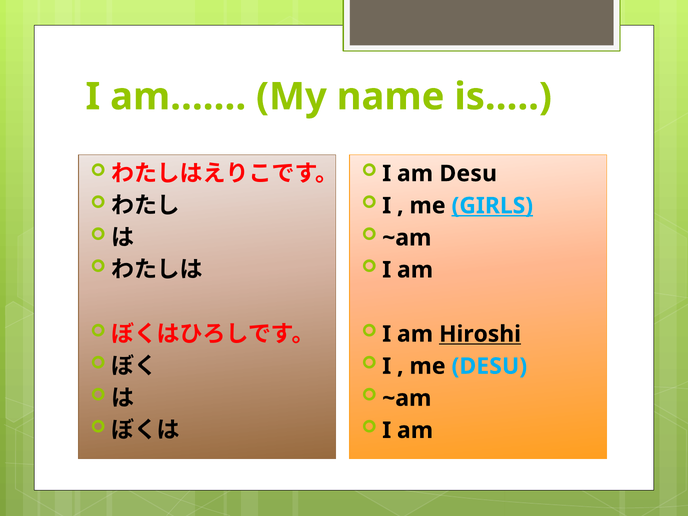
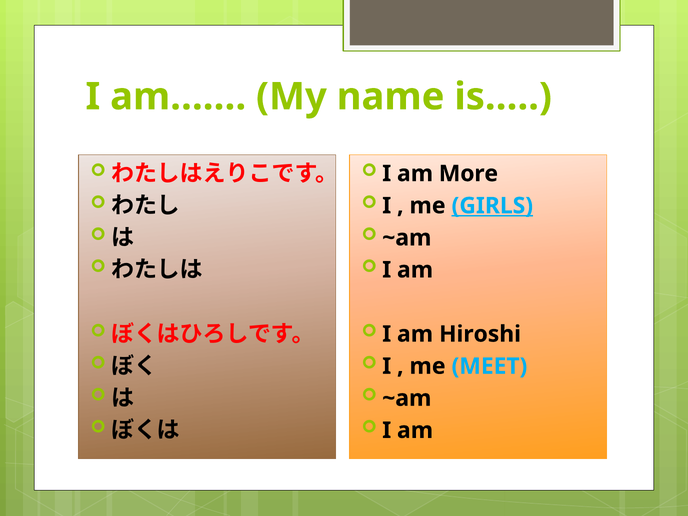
am Desu: Desu -> More (468, 174)
Hiroshi underline: present -> none (480, 334)
me DESU: DESU -> MEET (489, 366)
